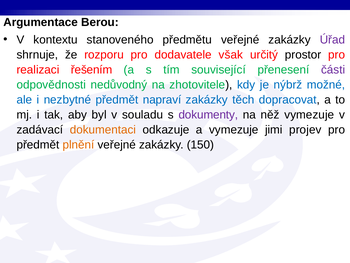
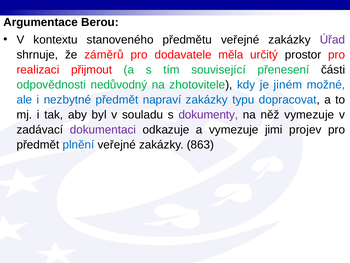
rozporu: rozporu -> záměrů (104, 55)
však: však -> měla (231, 55)
řešením: řešením -> přijmout (92, 70)
části colour: purple -> black (333, 70)
nýbrž: nýbrž -> jiném (288, 85)
těch: těch -> typu (243, 99)
dokumentaci colour: orange -> purple (103, 129)
plnění colour: orange -> blue (78, 144)
150: 150 -> 863 (200, 144)
